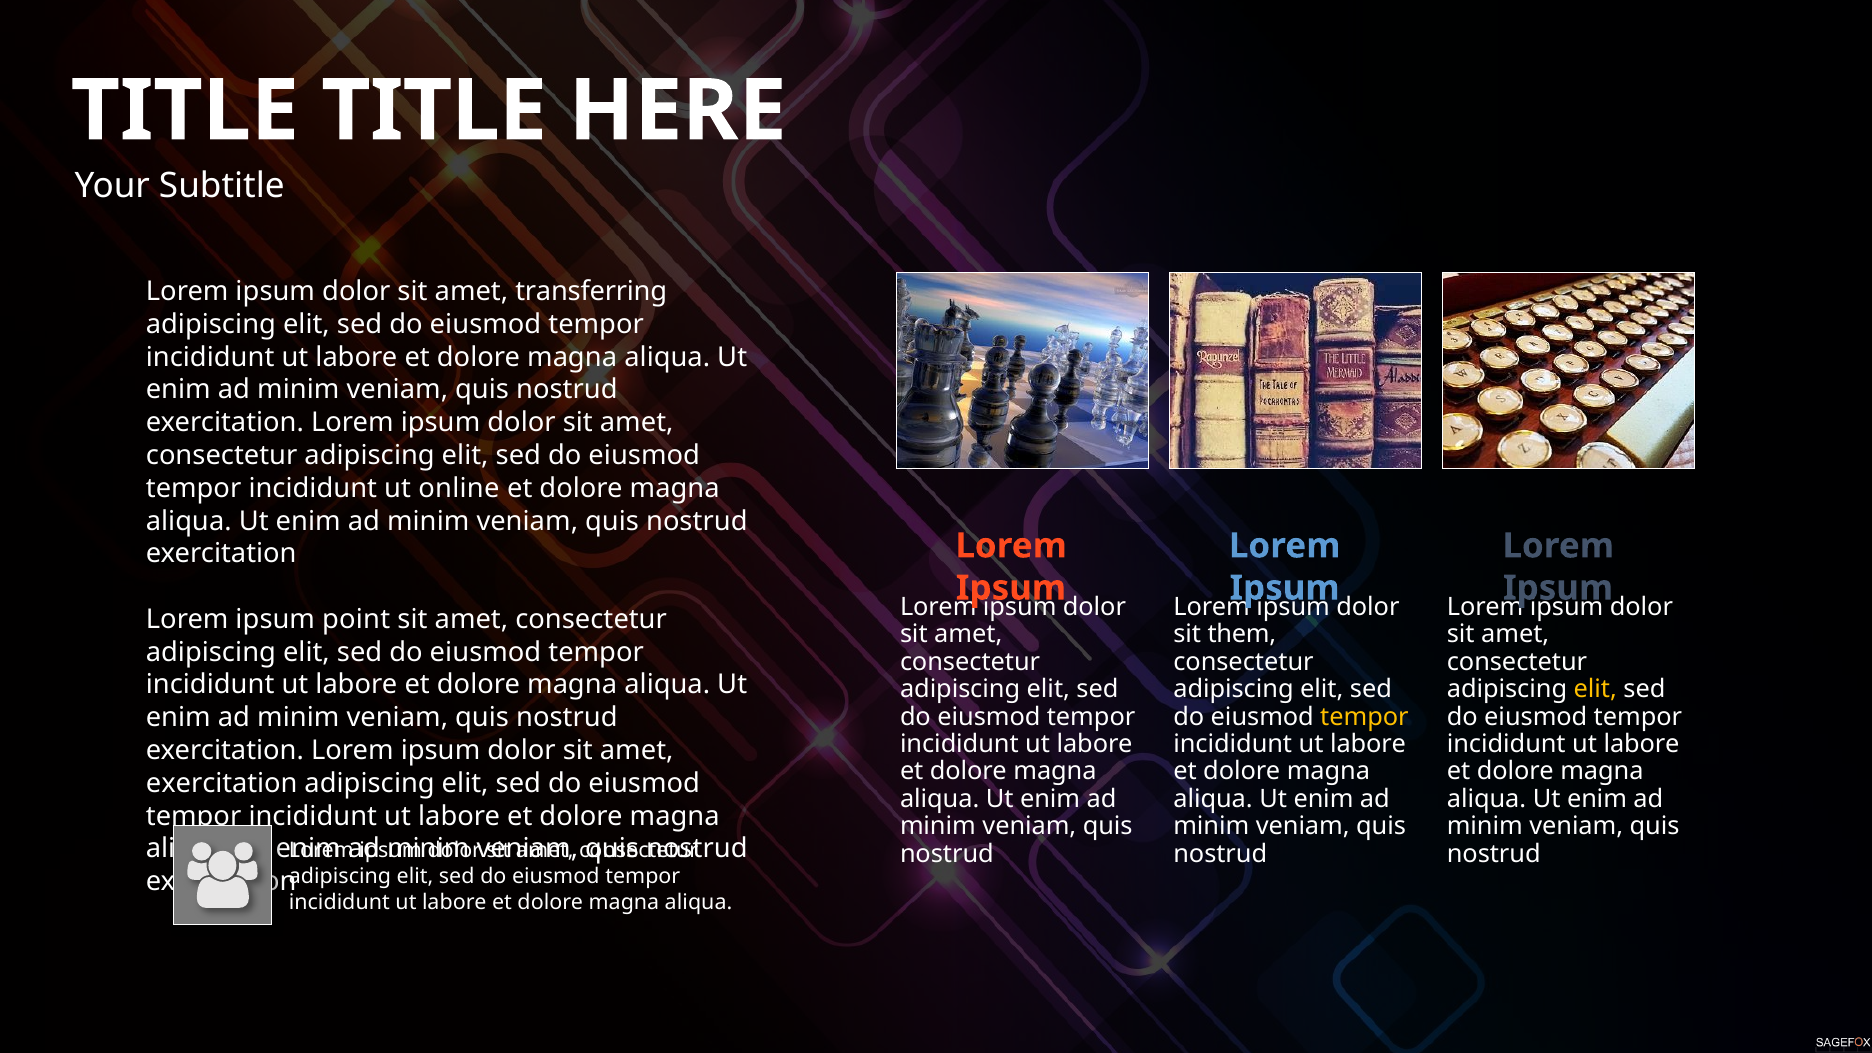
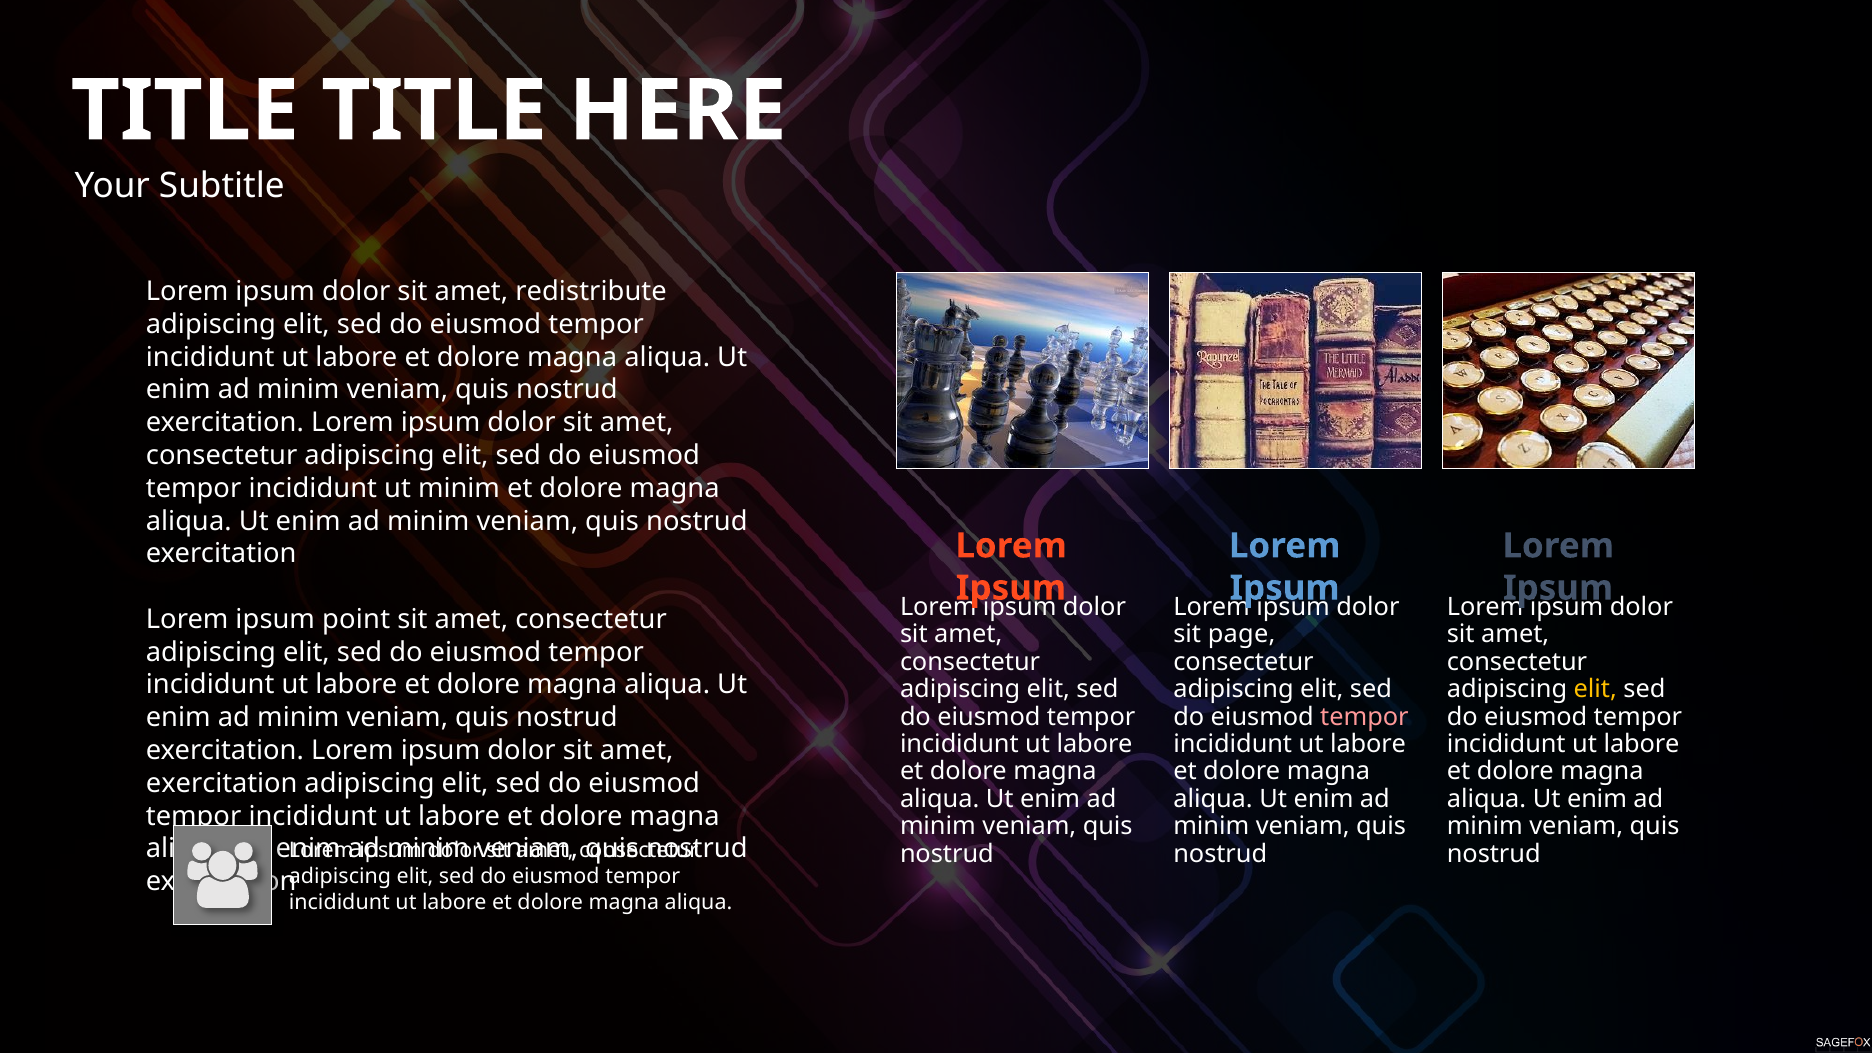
transferring: transferring -> redistribute (591, 292)
ut online: online -> minim (459, 488)
them: them -> page (1242, 634)
tempor colour: yellow -> pink (1364, 717)
